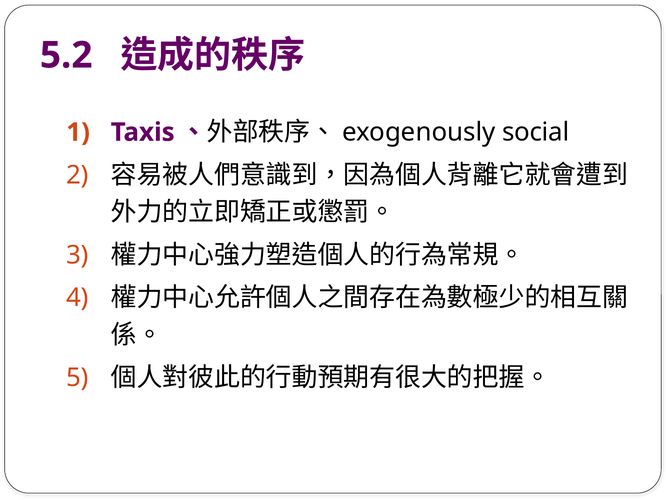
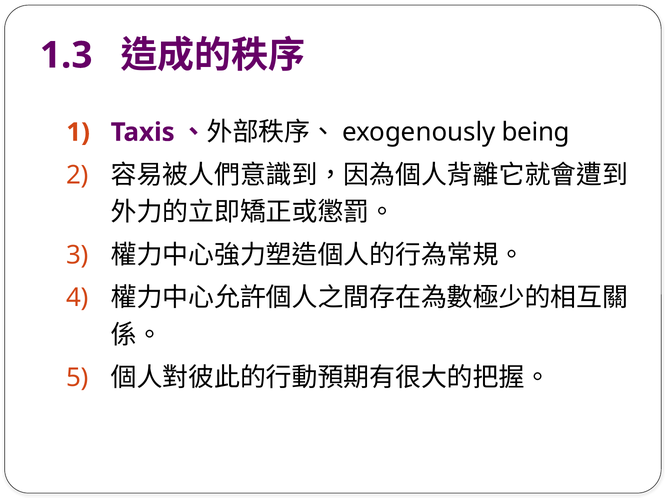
5.2: 5.2 -> 1.3 (66, 55)
social: social -> being (536, 132)
